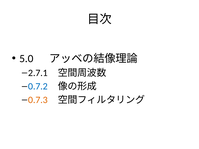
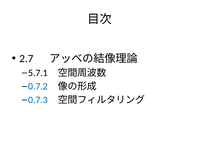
5.0: 5.0 -> 2.7 (26, 59)
2.7.1: 2.7.1 -> 5.7.1 (38, 73)
0.7.3 colour: orange -> blue (38, 100)
